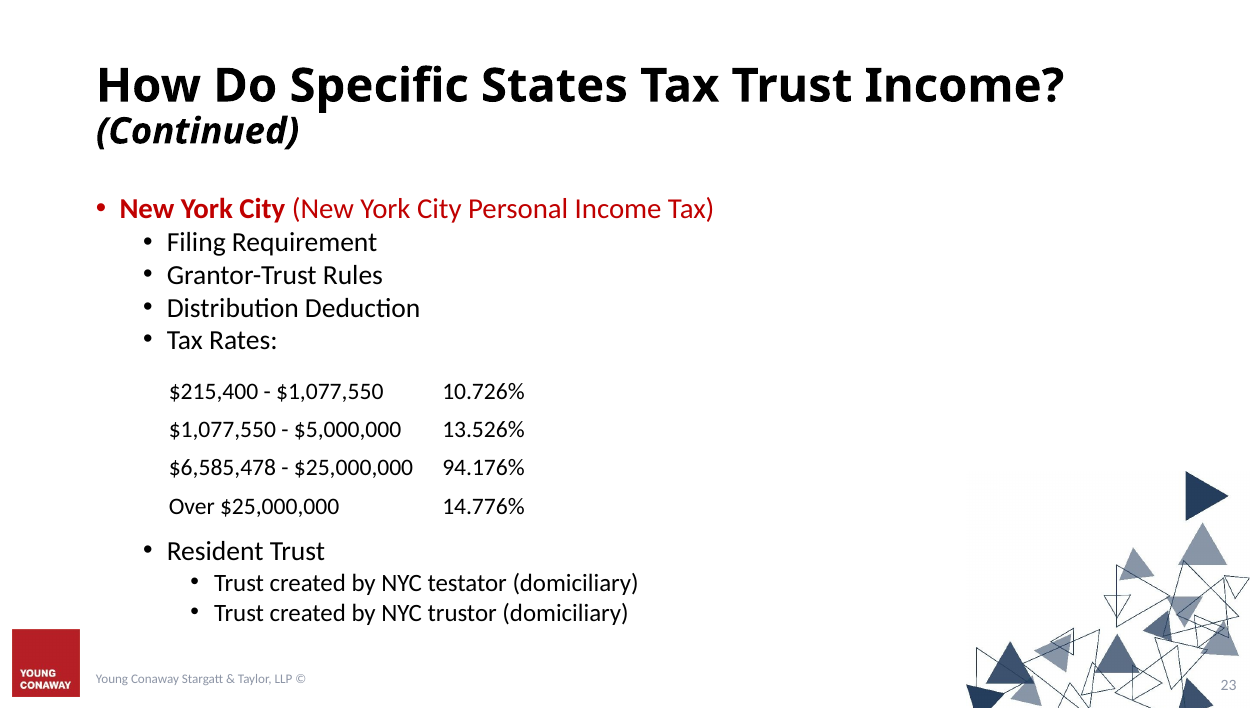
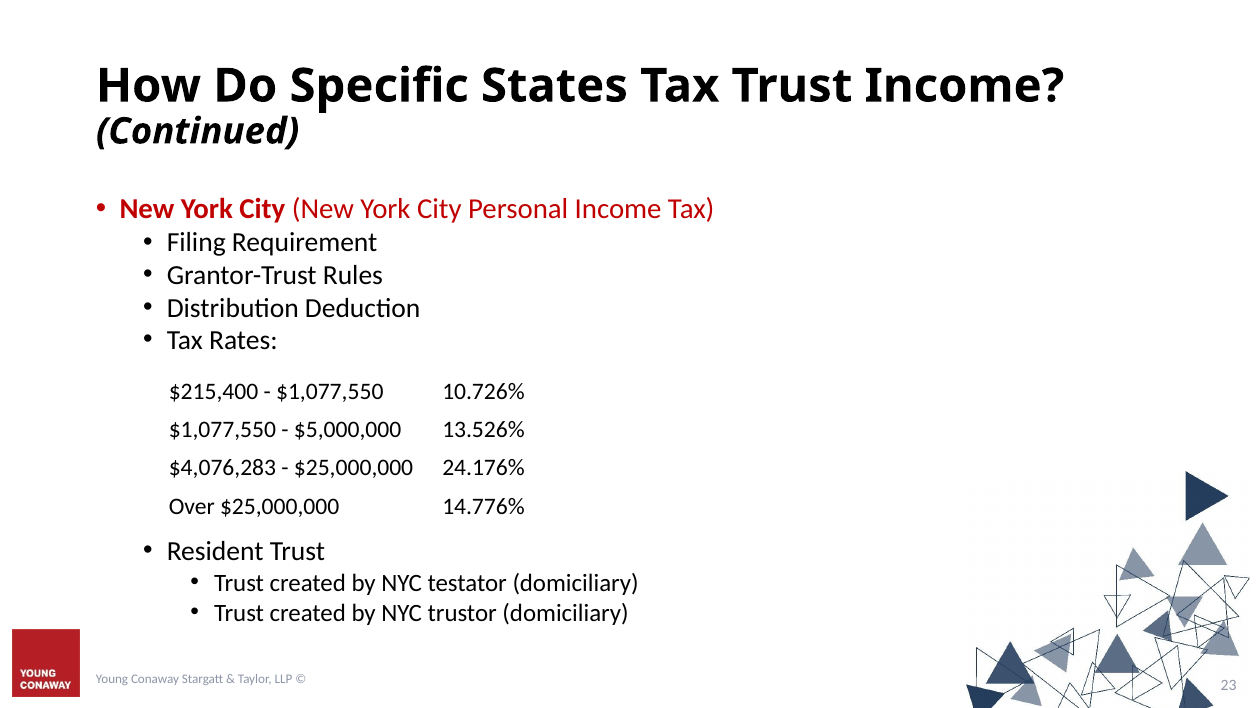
$6,585,478: $6,585,478 -> $4,076,283 (222, 468)
94.176%: 94.176% -> 24.176% (483, 468)
